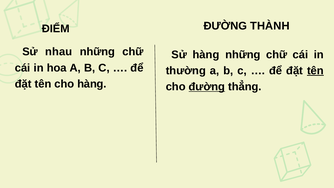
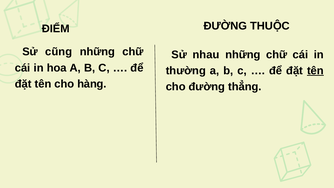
THÀNH: THÀNH -> THUỘC (270, 26)
nhau: nhau -> cũng (59, 52)
Sử hàng: hàng -> nhau (206, 55)
đường underline: present -> none (207, 87)
